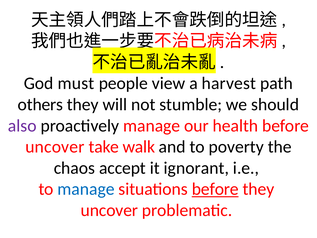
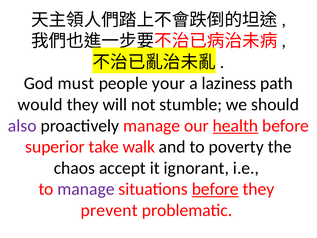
view: view -> your (169, 83)
harvest: harvest -> laziness (229, 83)
others: others -> would (40, 104)
health underline: none -> present (235, 126)
uncover: uncover -> superior (55, 147)
manage colour: blue -> purple (86, 189)
uncover: uncover -> prevent (109, 210)
